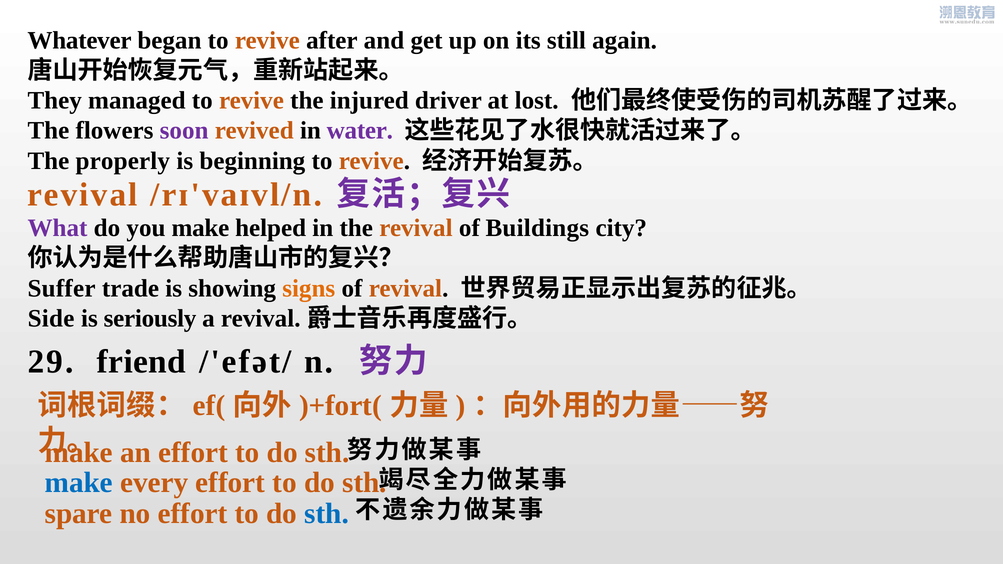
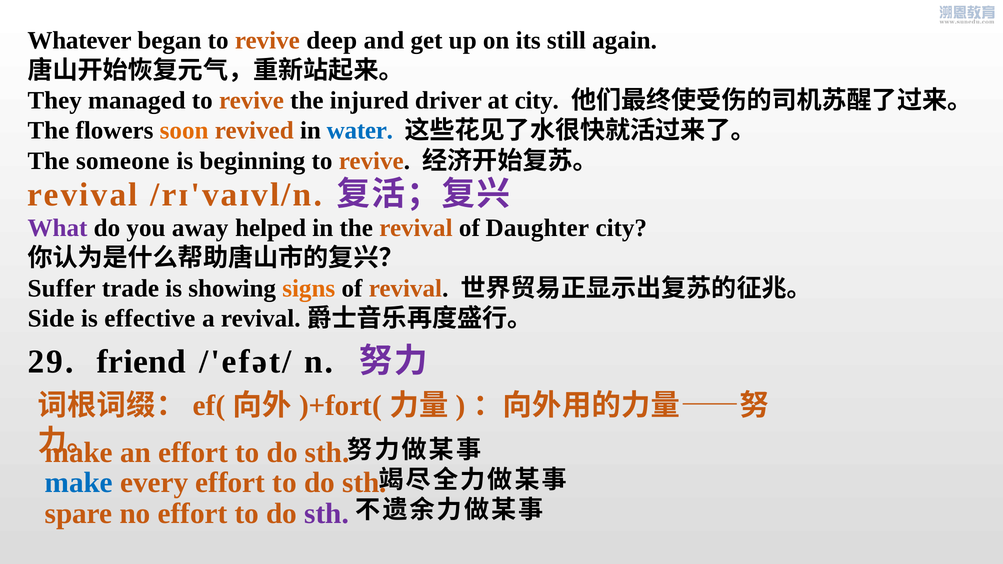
after: after -> deep (332, 40)
at lost: lost -> city (537, 101)
soon colour: purple -> orange (184, 131)
water colour: purple -> blue (360, 131)
properly: properly -> someone (123, 161)
you make: make -> away (200, 228)
Buildings: Buildings -> Daughter (537, 228)
seriously: seriously -> effective (150, 318)
sth colour: blue -> purple (327, 514)
